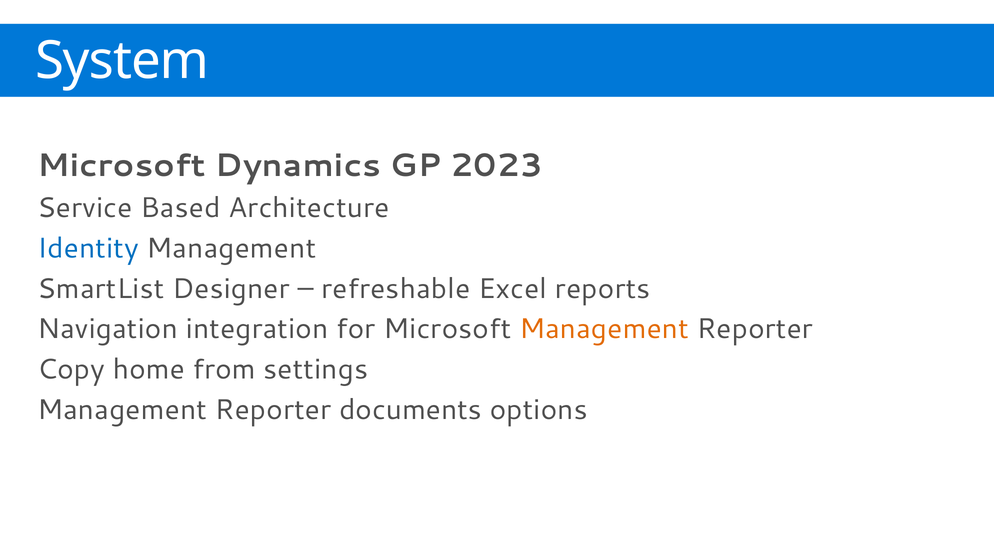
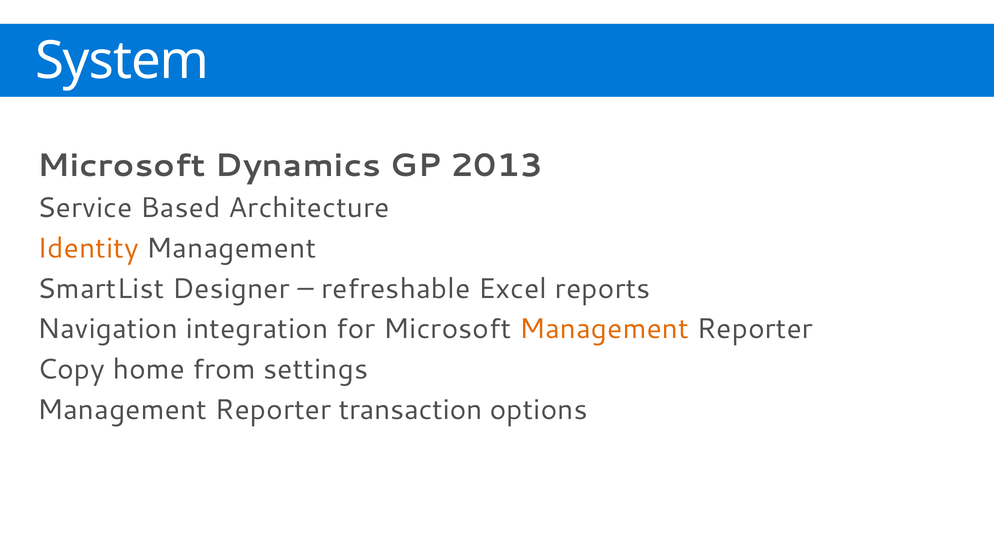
2023: 2023 -> 2013 (497, 166)
Identity colour: blue -> orange (88, 248)
documents: documents -> transaction (411, 410)
